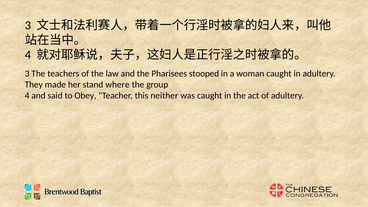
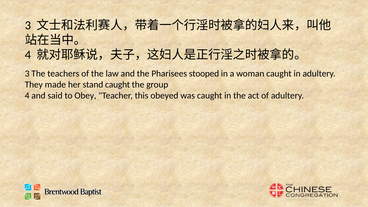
stand where: where -> caught (118, 85)
neither: neither -> obeyed (164, 96)
